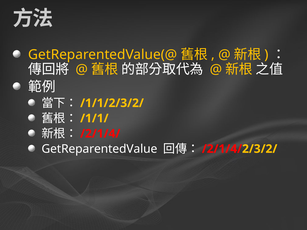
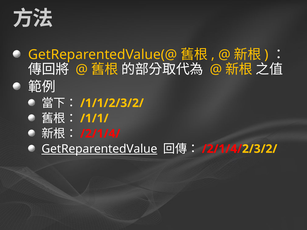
GetReparentedValue underline: none -> present (99, 149)
